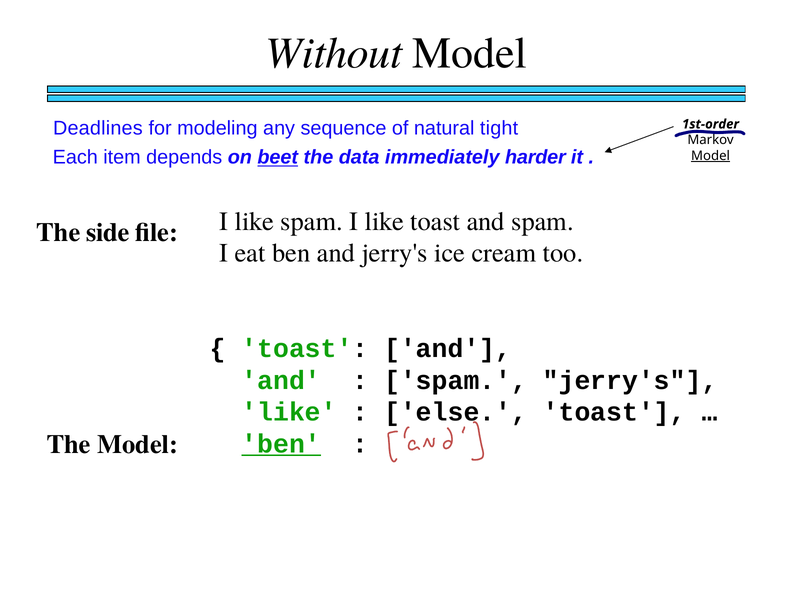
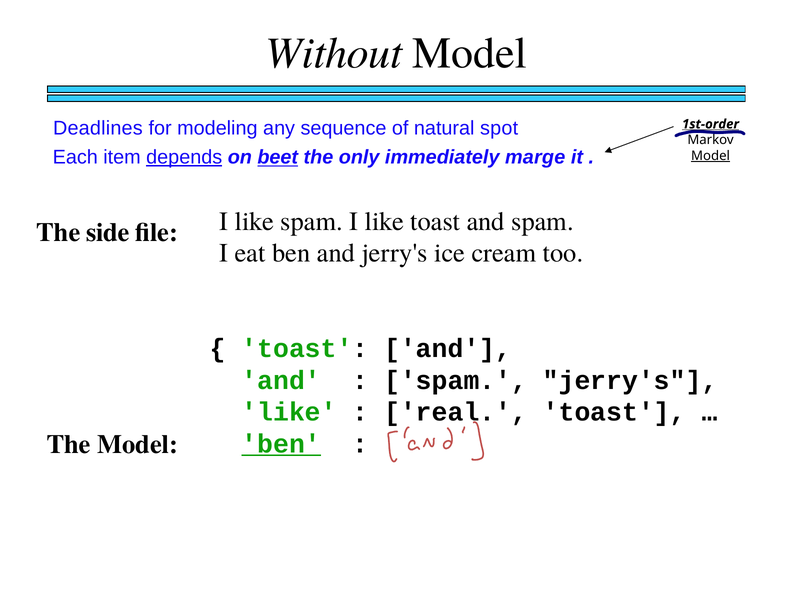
tight: tight -> spot (499, 128)
1st-order underline: none -> present (711, 124)
depends underline: none -> present (184, 157)
data: data -> only (359, 157)
harder: harder -> marge (535, 157)
else: else -> real (456, 412)
